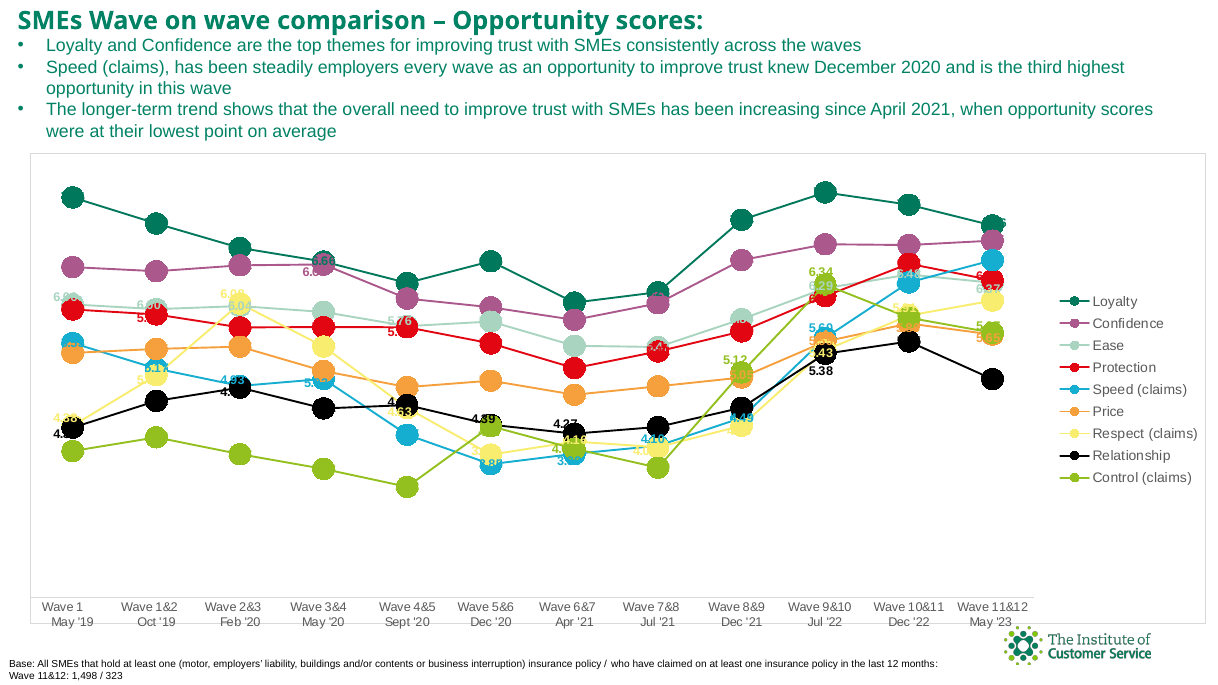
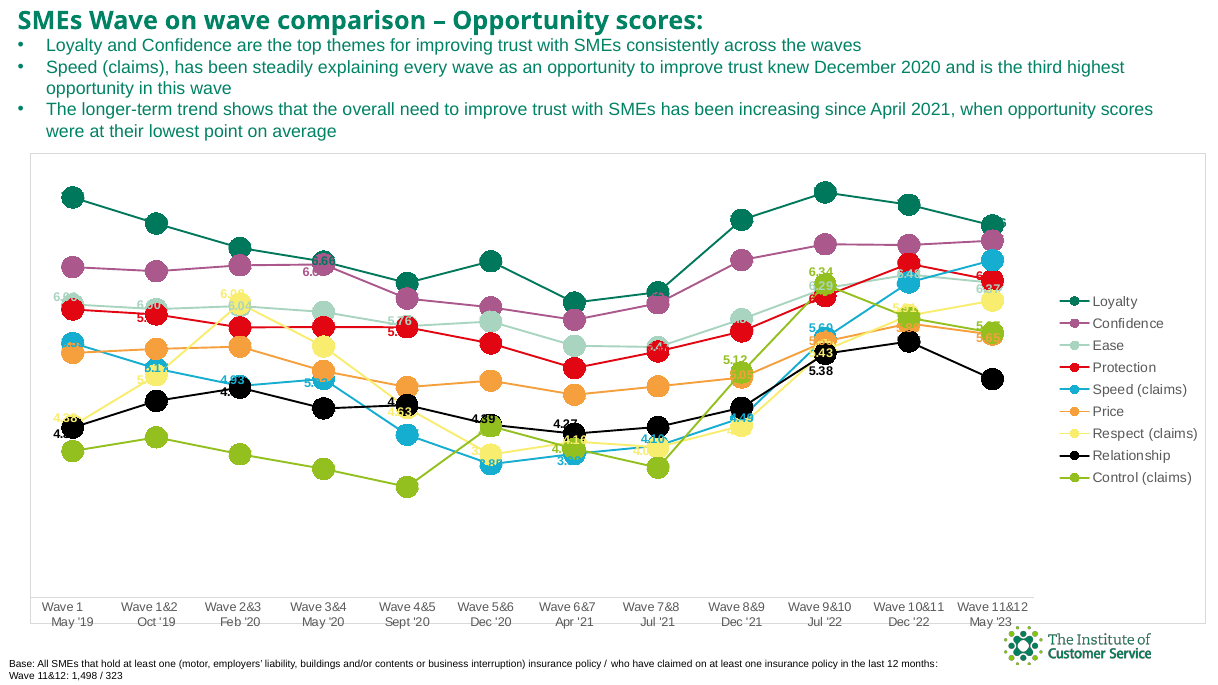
steadily employers: employers -> explaining (358, 67)
